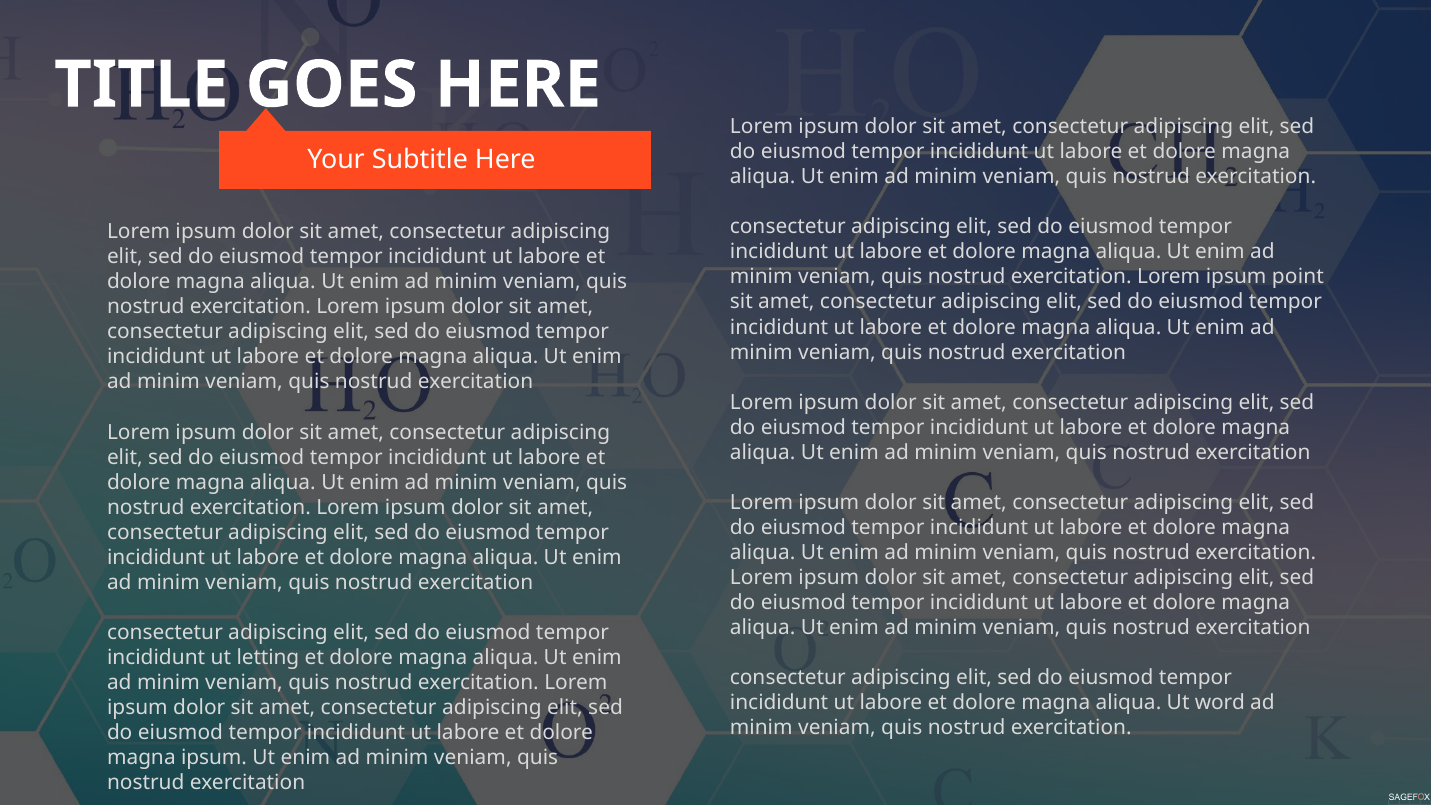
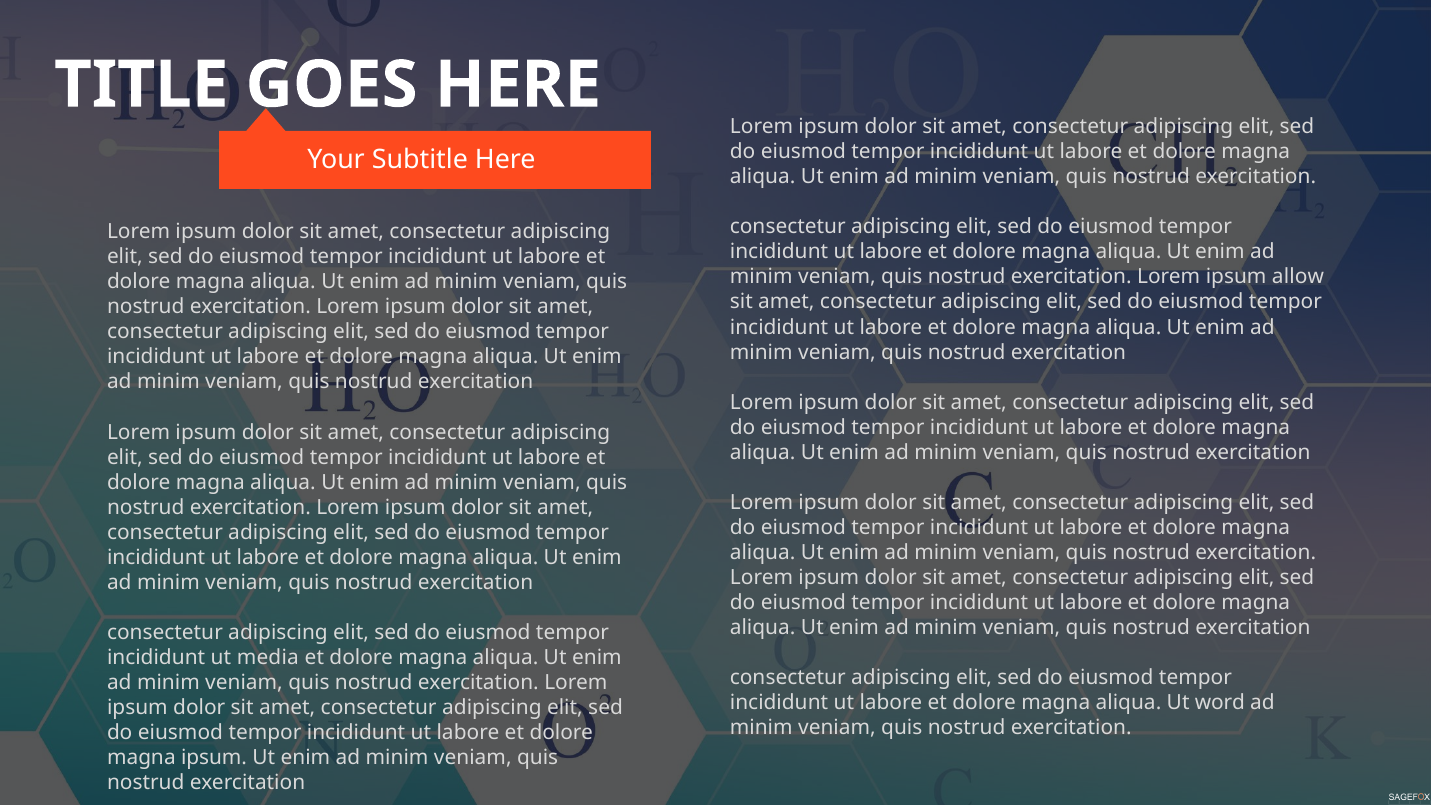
point: point -> allow (1298, 277)
letting: letting -> media (268, 658)
